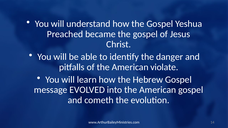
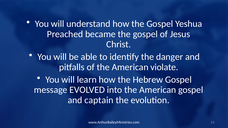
cometh: cometh -> captain (99, 100)
